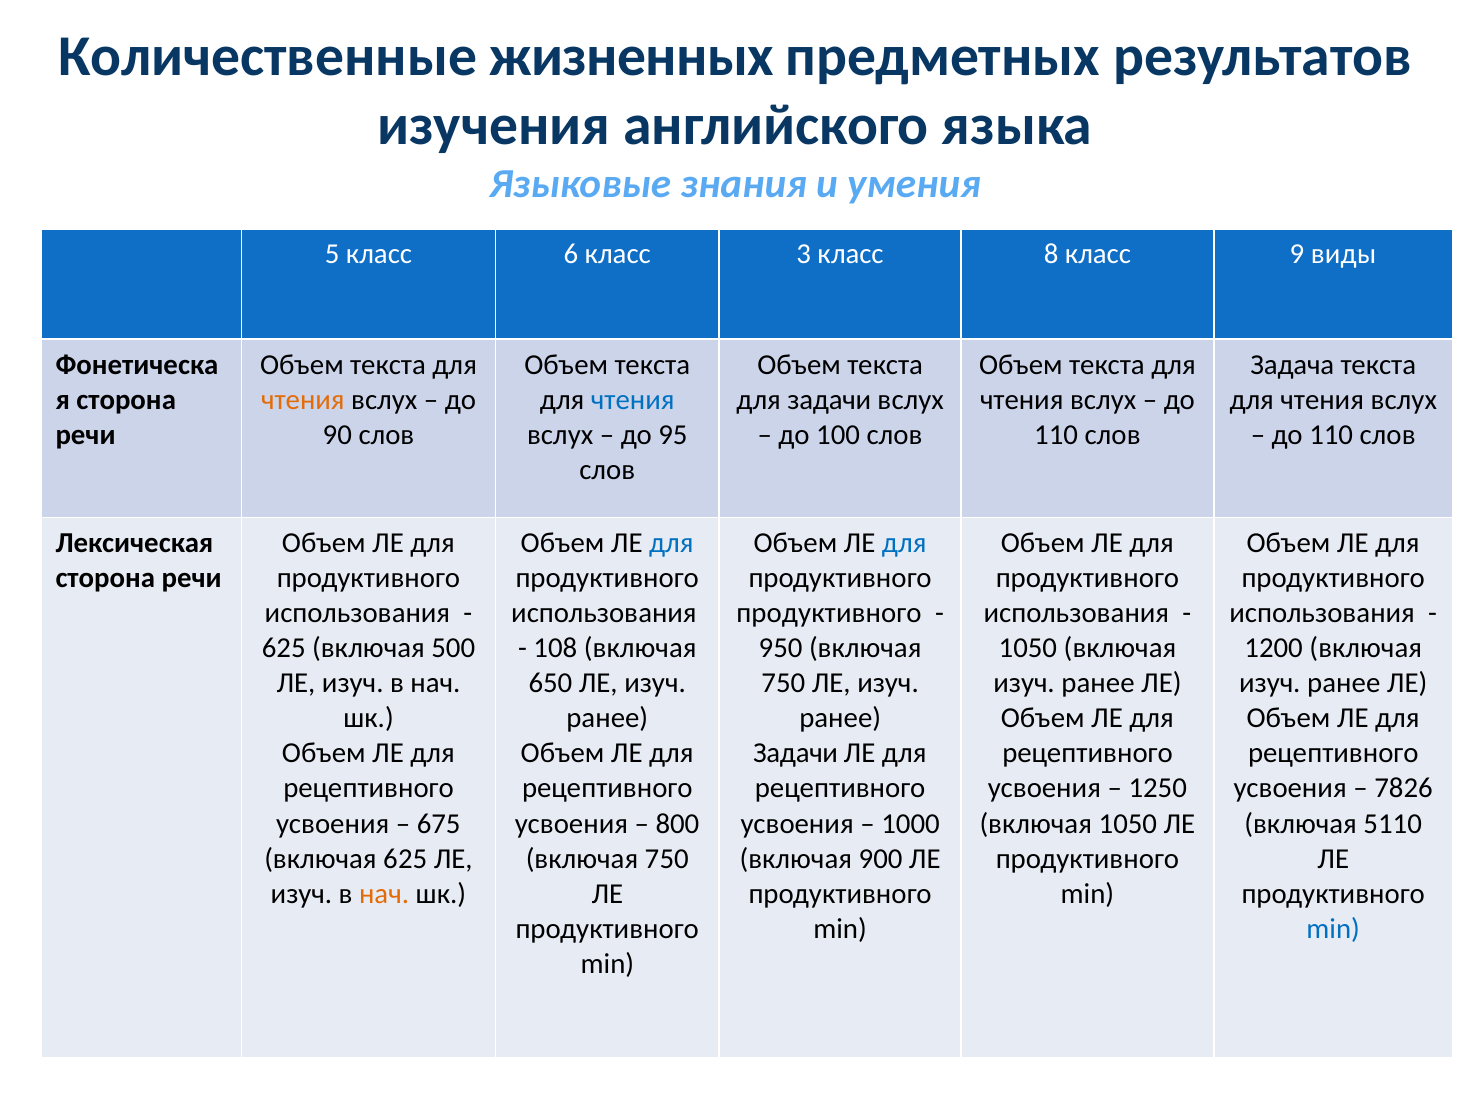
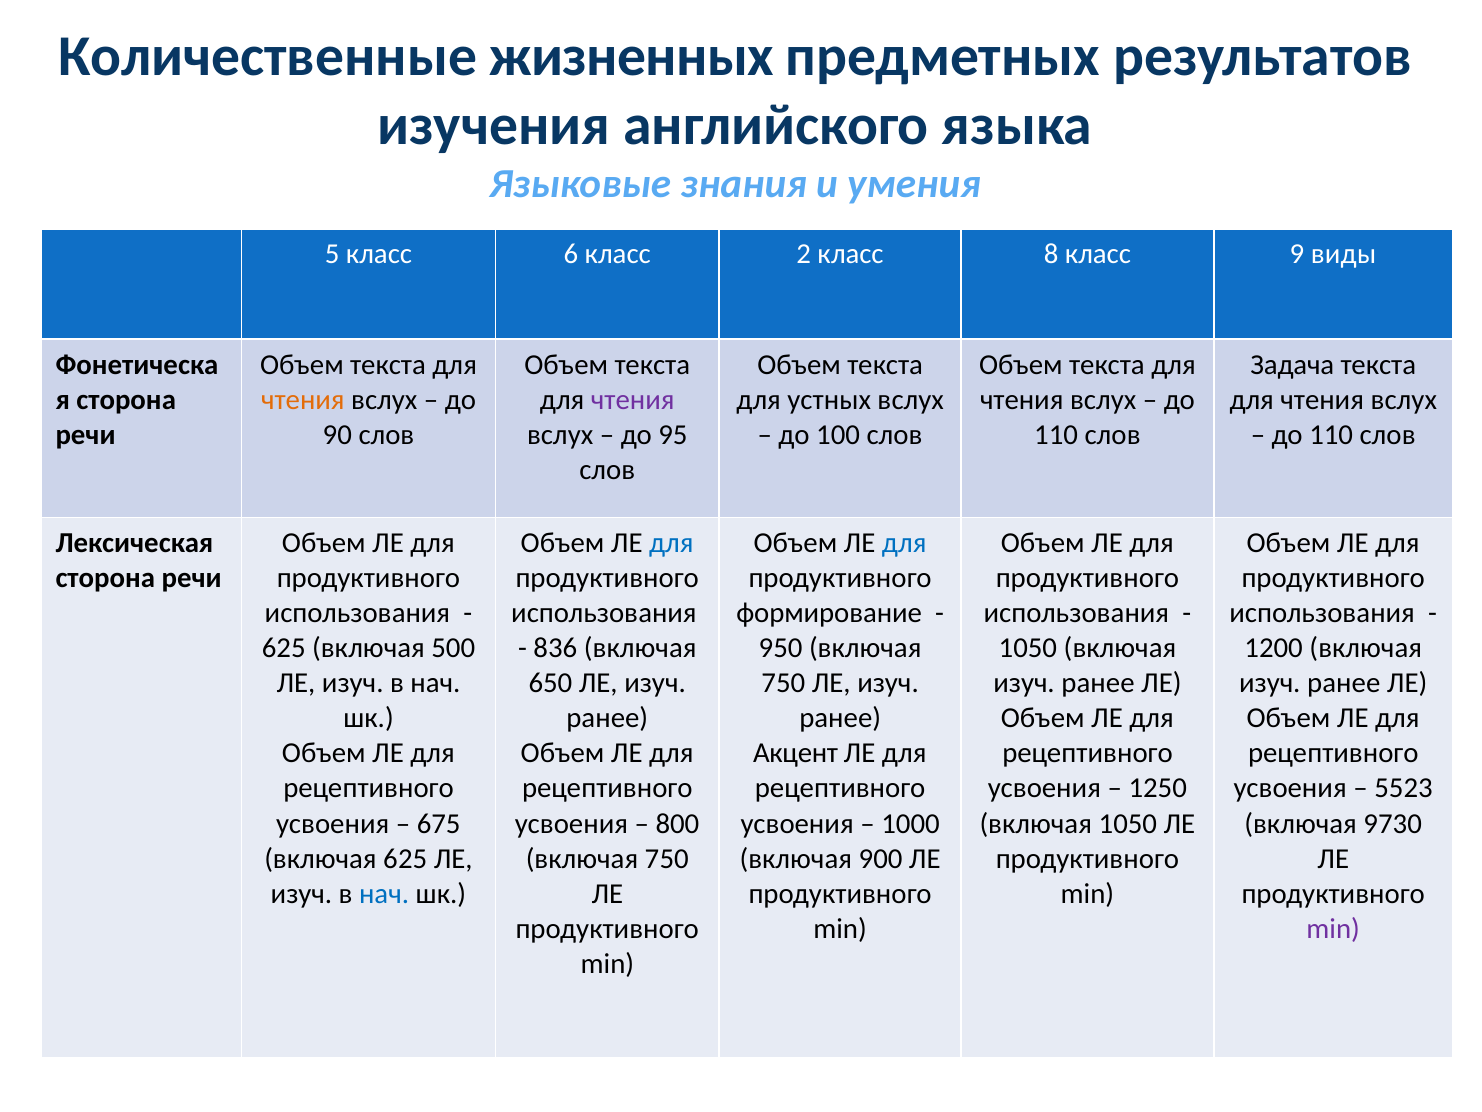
3: 3 -> 2 (804, 254)
чтения colour: blue -> purple (633, 400)
для задачи: задачи -> устных (829, 400)
продуктивного: продуктивного -> формирование (829, 613)
108: 108 -> 836 (555, 648)
Задачи: Задачи -> Акцент (796, 753)
7826: 7826 -> 5523 (1404, 788)
5110: 5110 -> 9730 (1393, 823)
нач colour: orange -> blue (384, 893)
min colour: blue -> purple (1333, 928)
